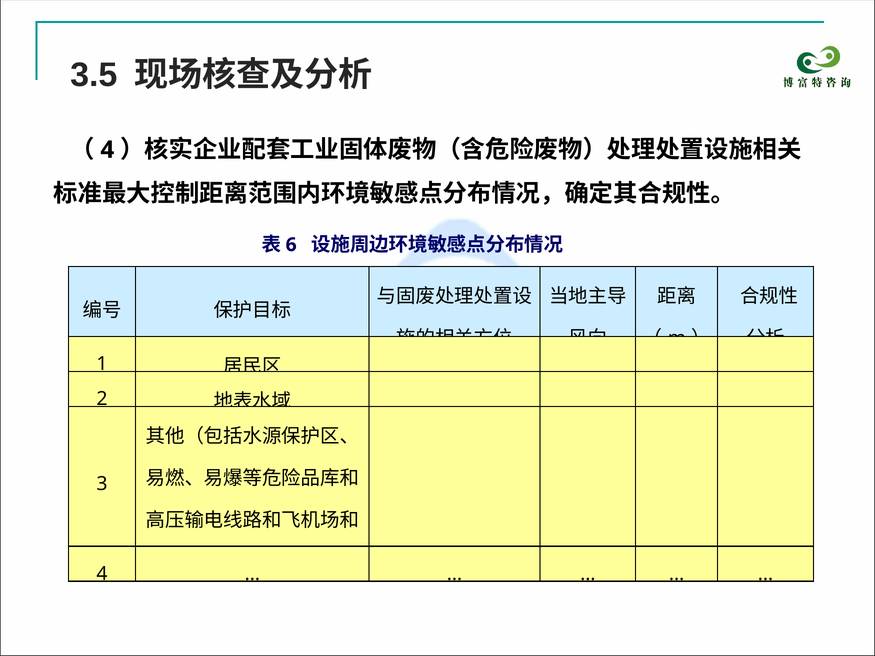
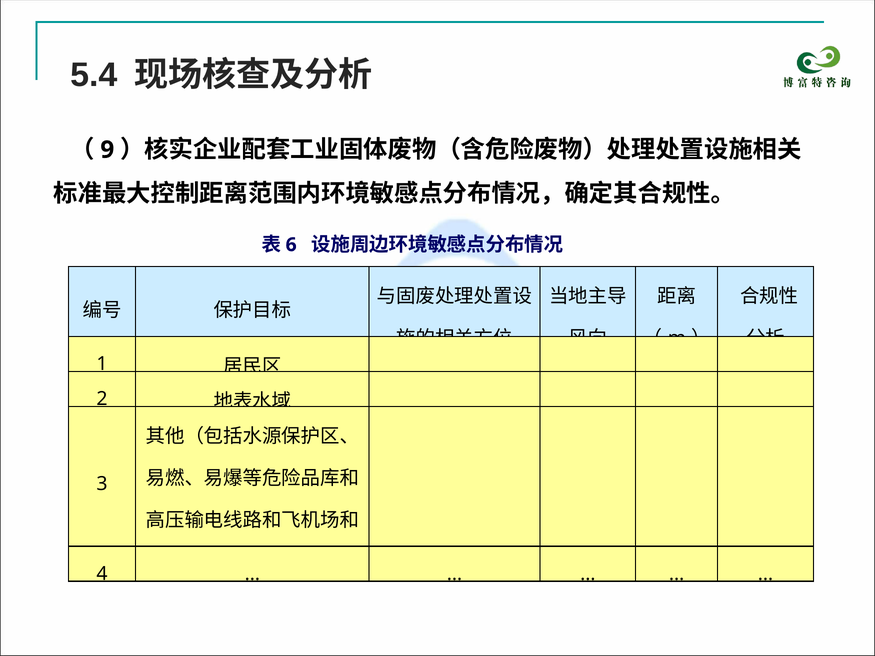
3.5: 3.5 -> 5.4 (94, 75)
4: 4 -> 9 (107, 150)
